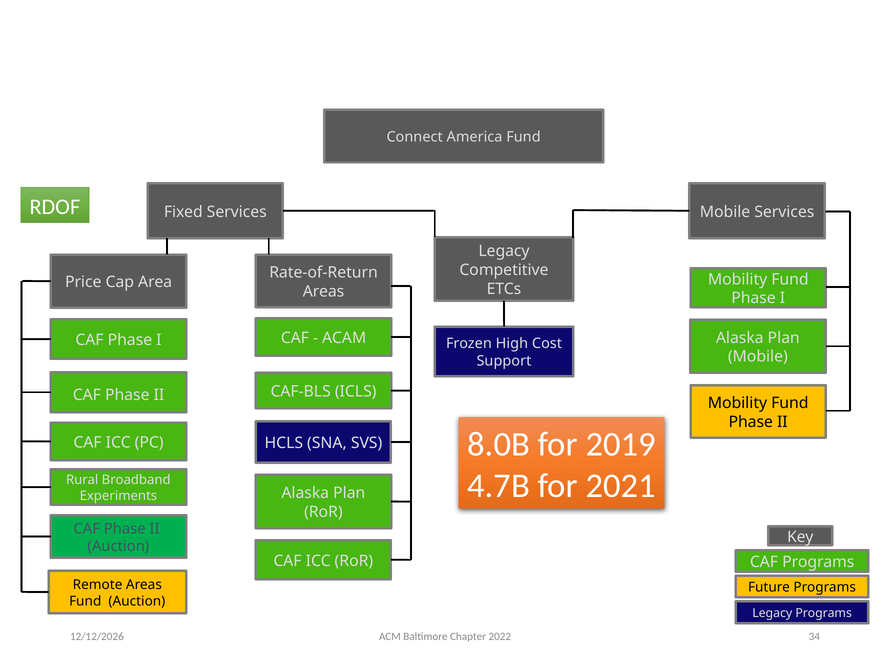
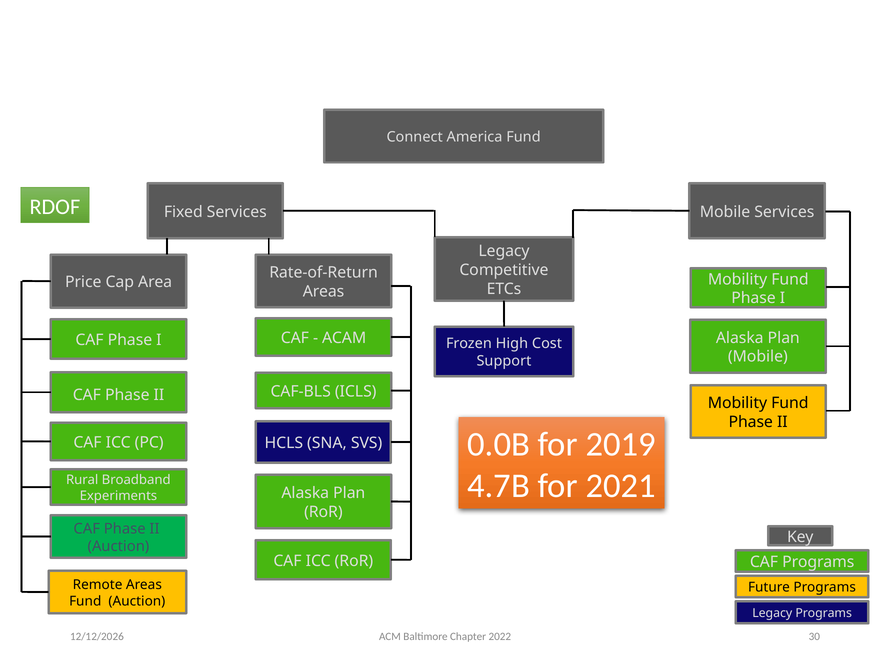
8.0B: 8.0B -> 0.0B (499, 445)
34: 34 -> 30 (814, 637)
